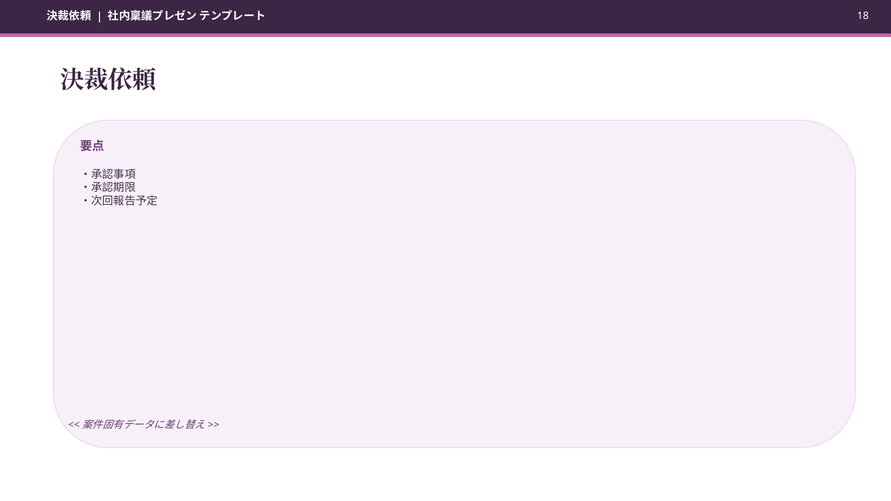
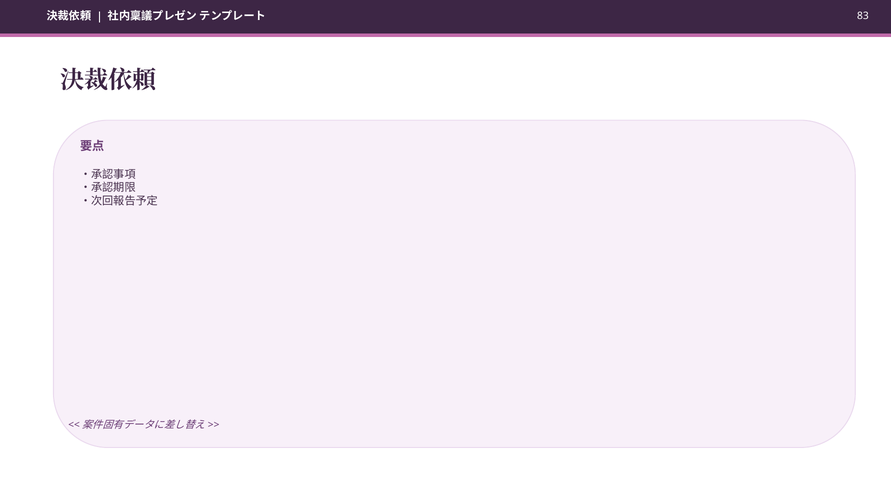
18: 18 -> 83 (863, 16)
